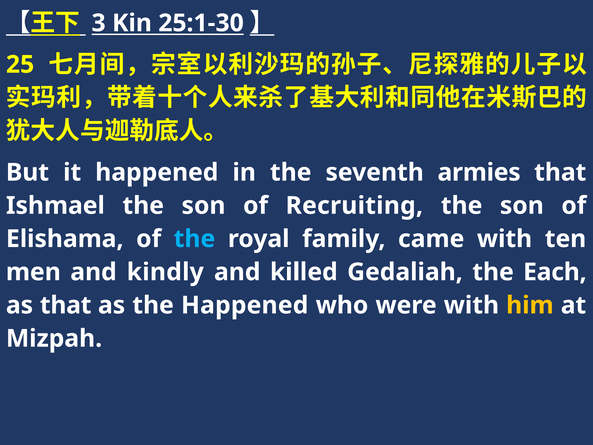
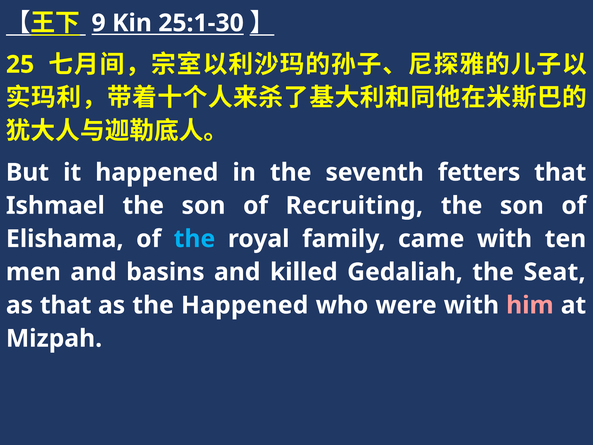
3: 3 -> 9 (99, 23)
armies: armies -> fetters (479, 172)
kindly: kindly -> basins (165, 272)
Each: Each -> Seat (555, 272)
him colour: yellow -> pink (530, 305)
